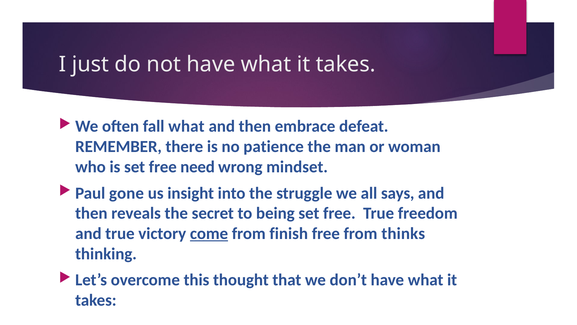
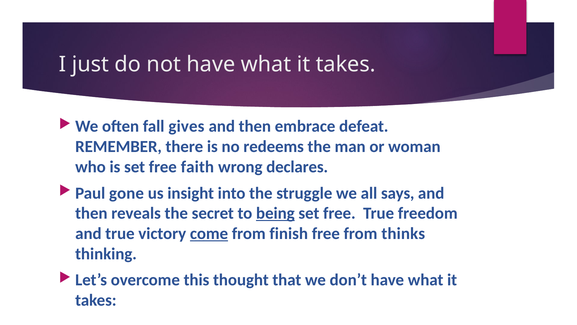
fall what: what -> gives (186, 126)
patience: patience -> redeems (274, 146)
need: need -> faith (197, 167)
mindset: mindset -> declares (297, 167)
being underline: none -> present (275, 213)
